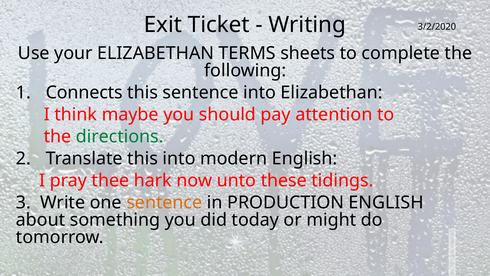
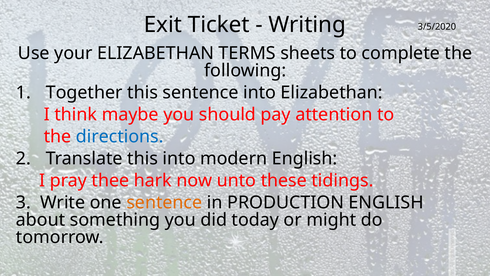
3/2/2020: 3/2/2020 -> 3/5/2020 (437, 27)
Connects: Connects -> Together (84, 93)
directions colour: green -> blue (120, 136)
